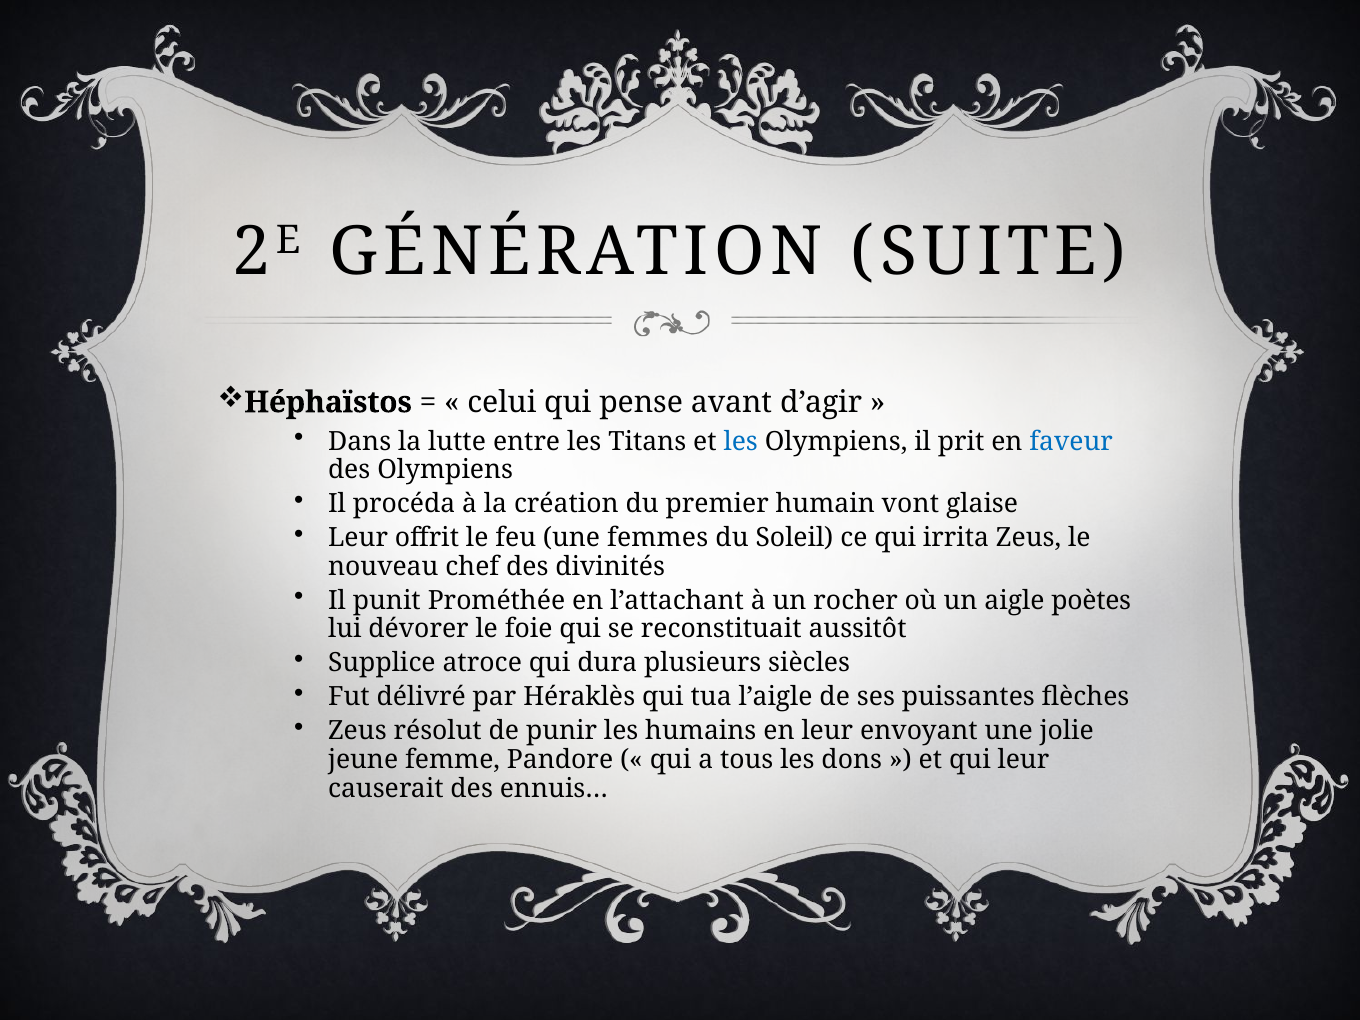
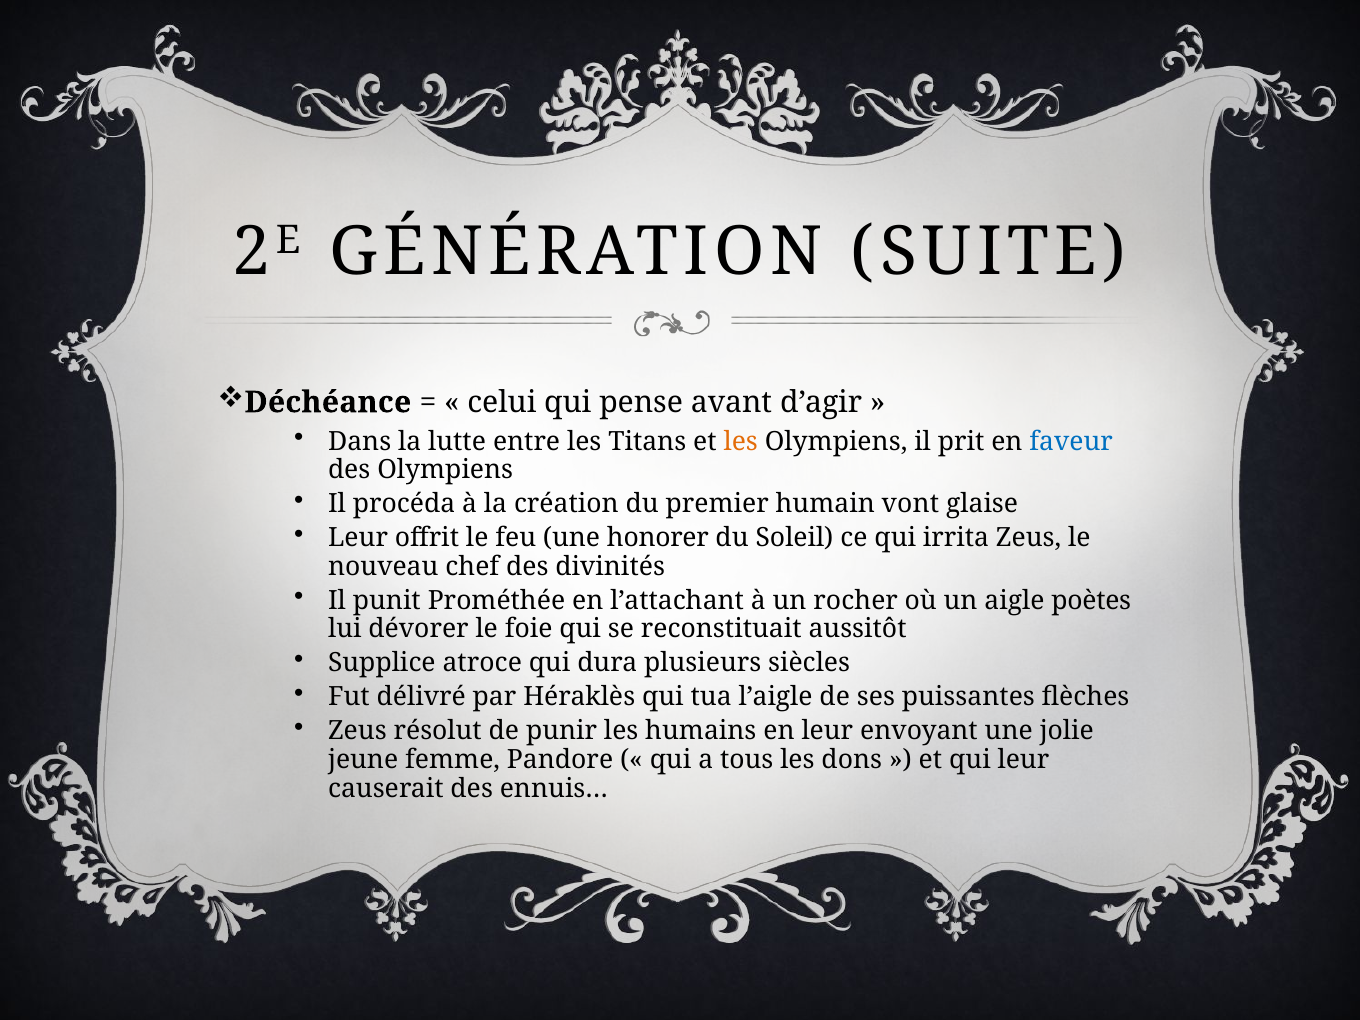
Héphaïstos: Héphaïstos -> Déchéance (328, 402)
les colour: blue -> orange (741, 441)
femmes: femmes -> honorer (658, 538)
